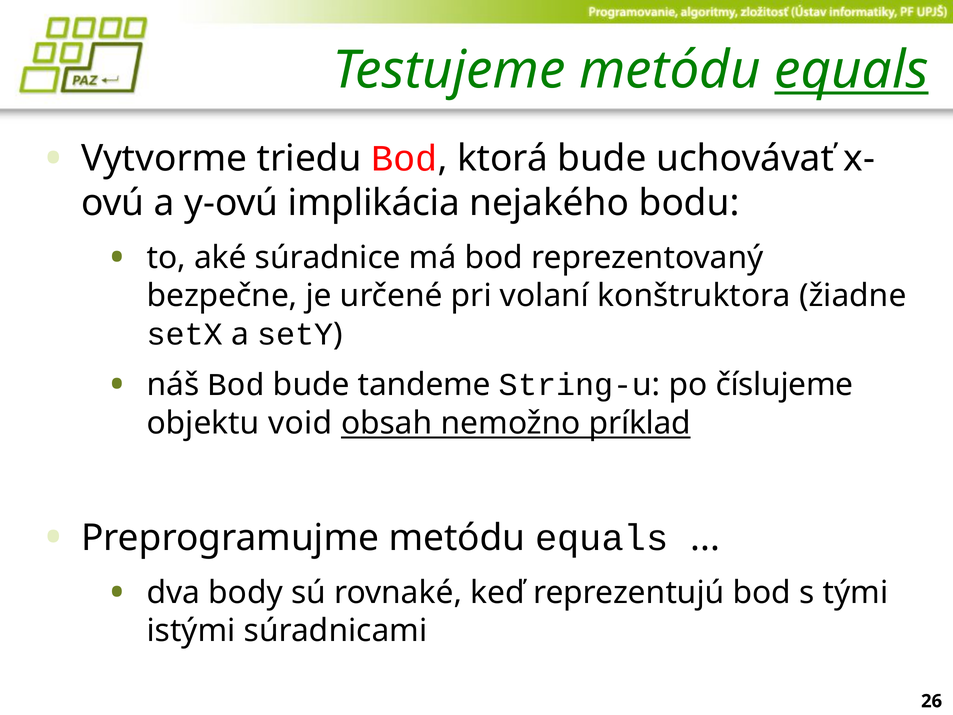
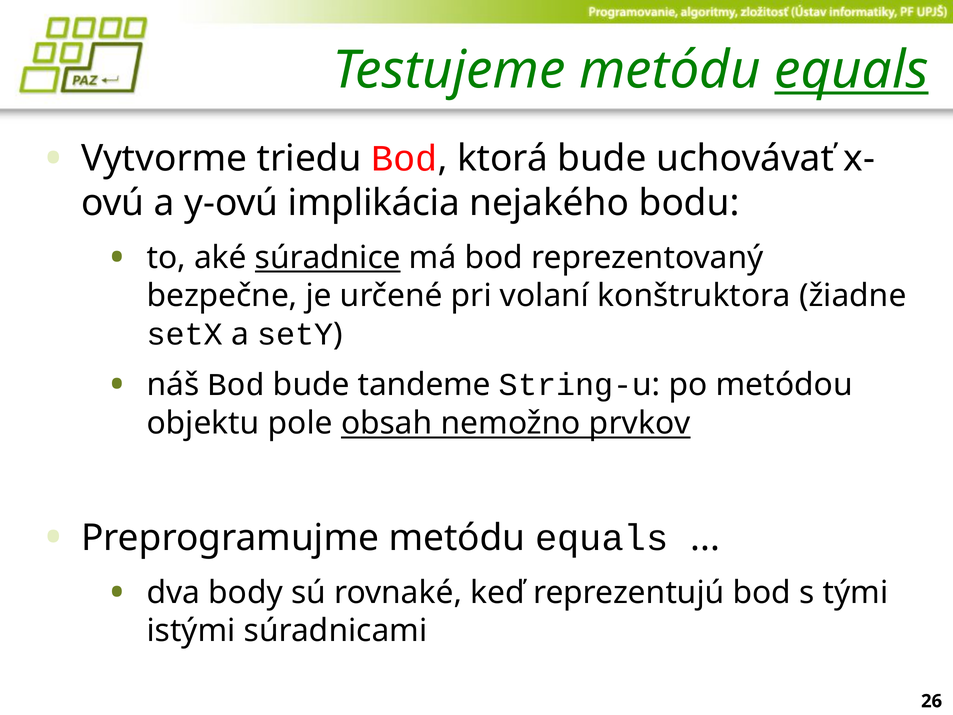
súradnice underline: none -> present (328, 258)
číslujeme: číslujeme -> metódou (784, 385)
void: void -> pole (300, 423)
príklad: príklad -> prvkov (640, 423)
